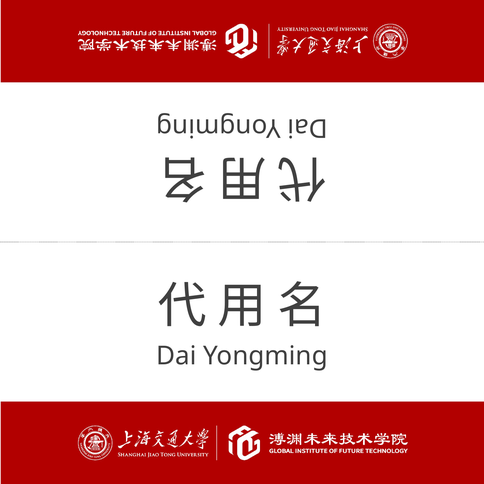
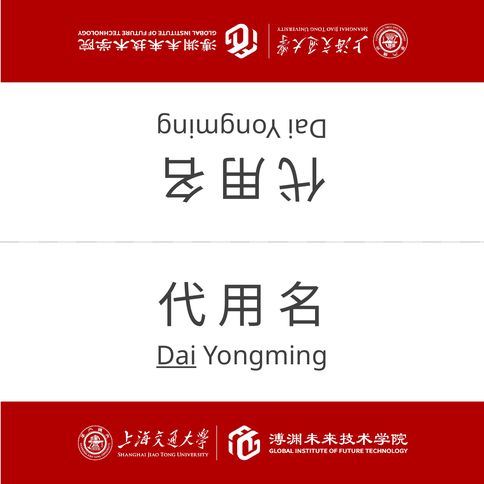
Dai underline: none -> present (176, 356)
